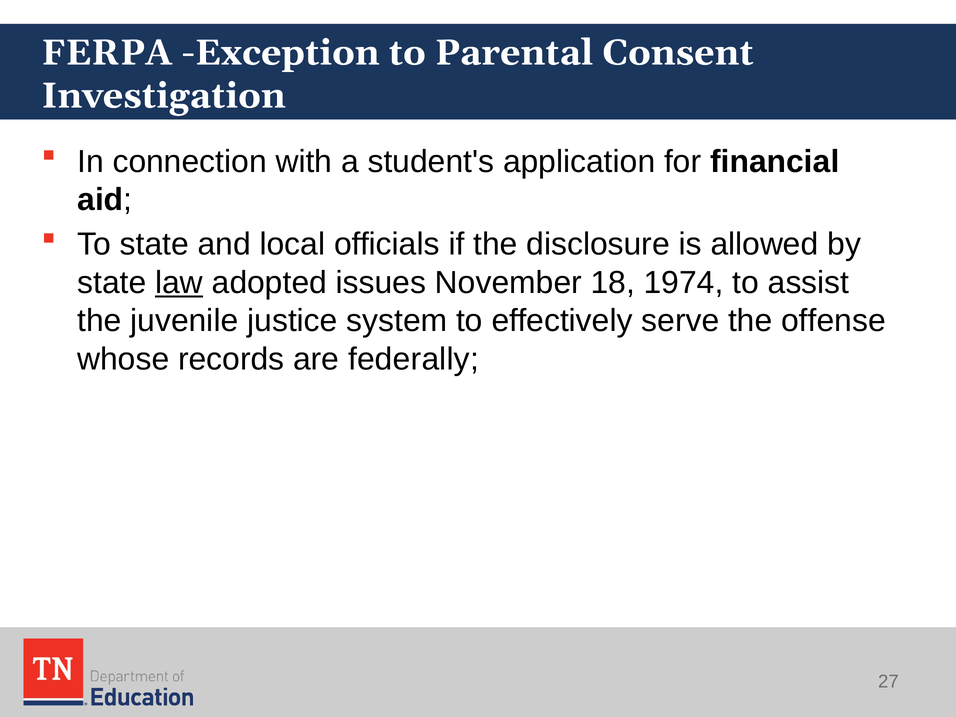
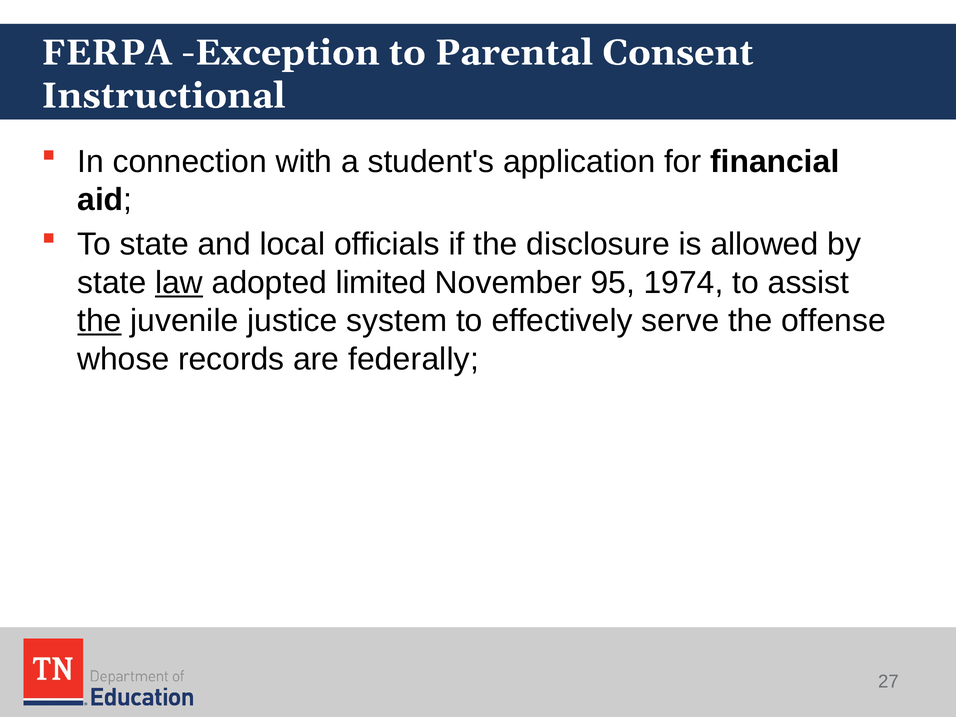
Investigation: Investigation -> Instructional (164, 96)
issues: issues -> limited (381, 283)
18: 18 -> 95 (613, 283)
the underline: none -> present (99, 321)
